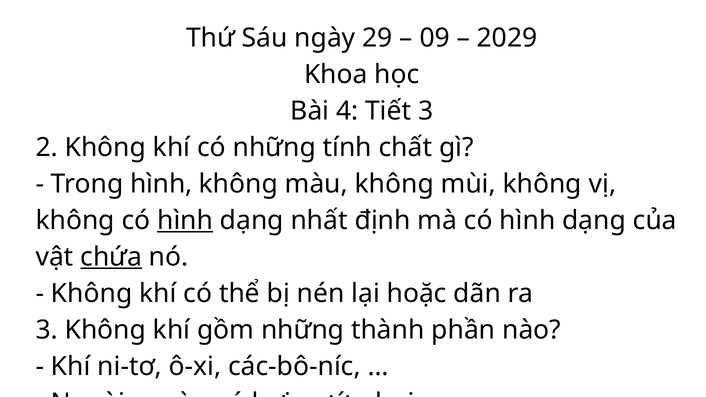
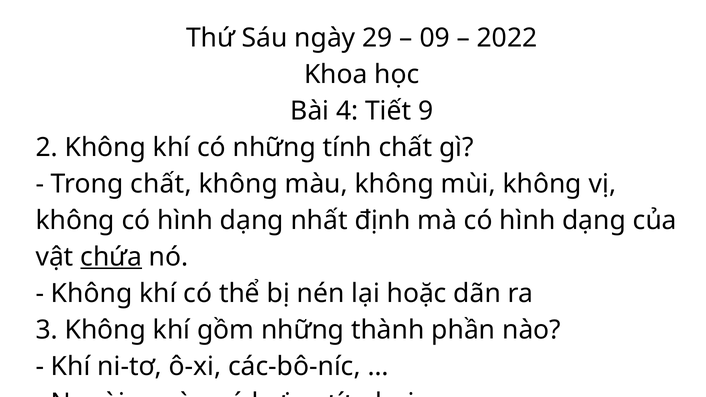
2029: 2029 -> 2022 (507, 38)
Tiết 3: 3 -> 9 (426, 111)
Trong hình: hình -> chất (161, 184)
hình underline: present -> none (185, 221)
